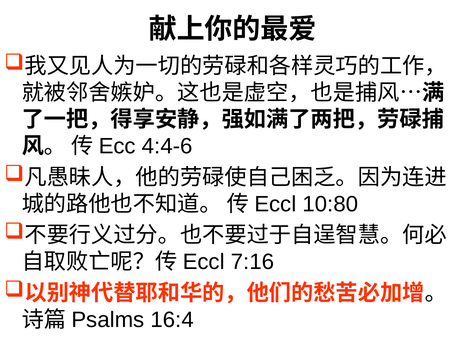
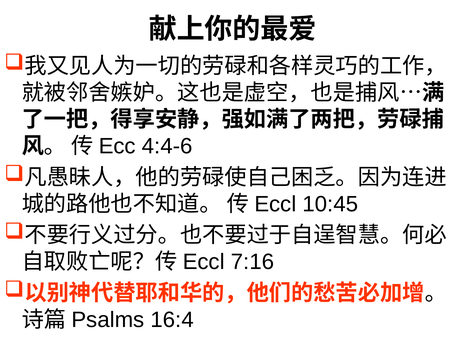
10:80: 10:80 -> 10:45 (330, 204)
